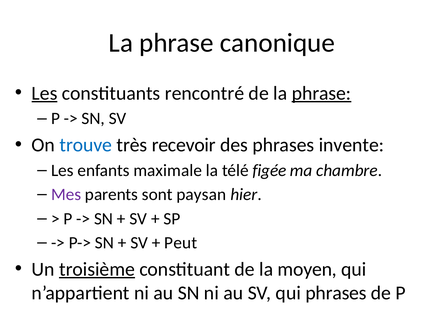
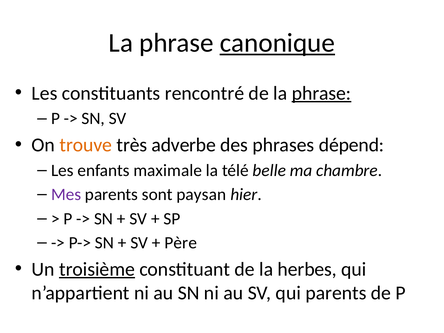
canonique underline: none -> present (277, 43)
Les underline: present -> none (45, 93)
trouve colour: blue -> orange (86, 145)
recevoir: recevoir -> adverbe (184, 145)
invente: invente -> dépend (352, 145)
figée: figée -> belle (269, 170)
Peut: Peut -> Père (181, 243)
moyen: moyen -> herbes (307, 269)
qui phrases: phrases -> parents (336, 293)
